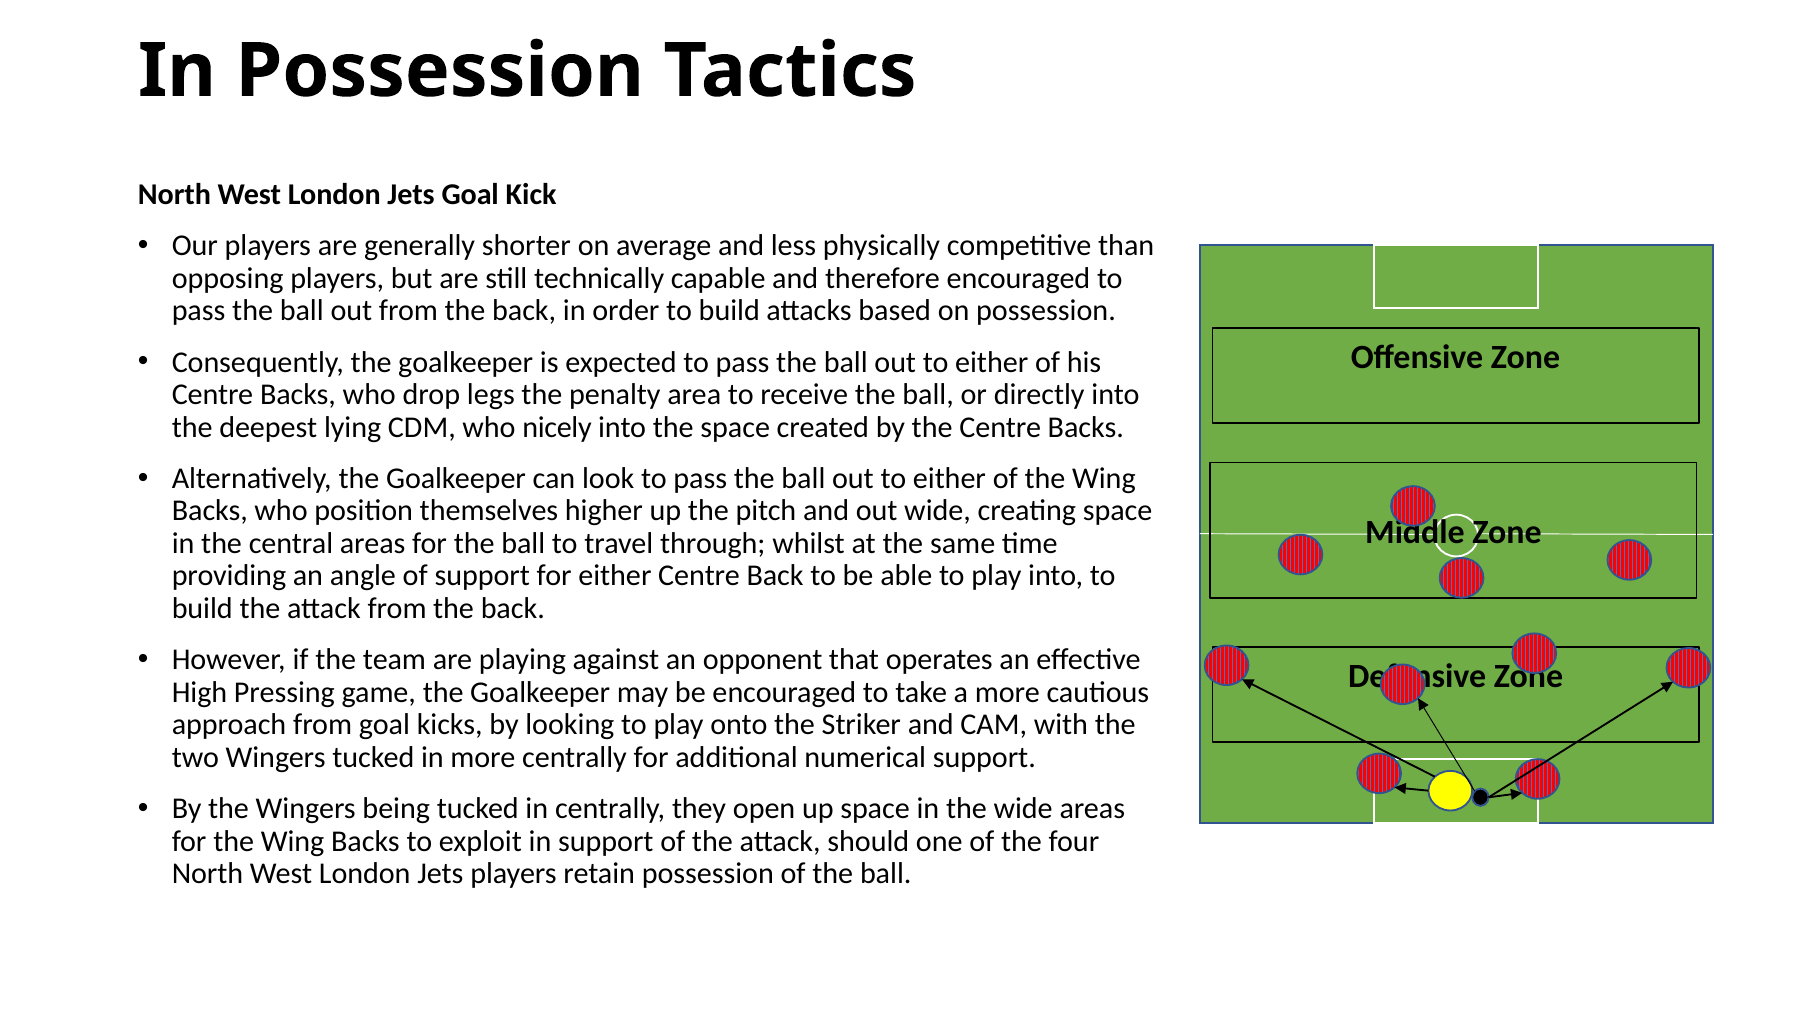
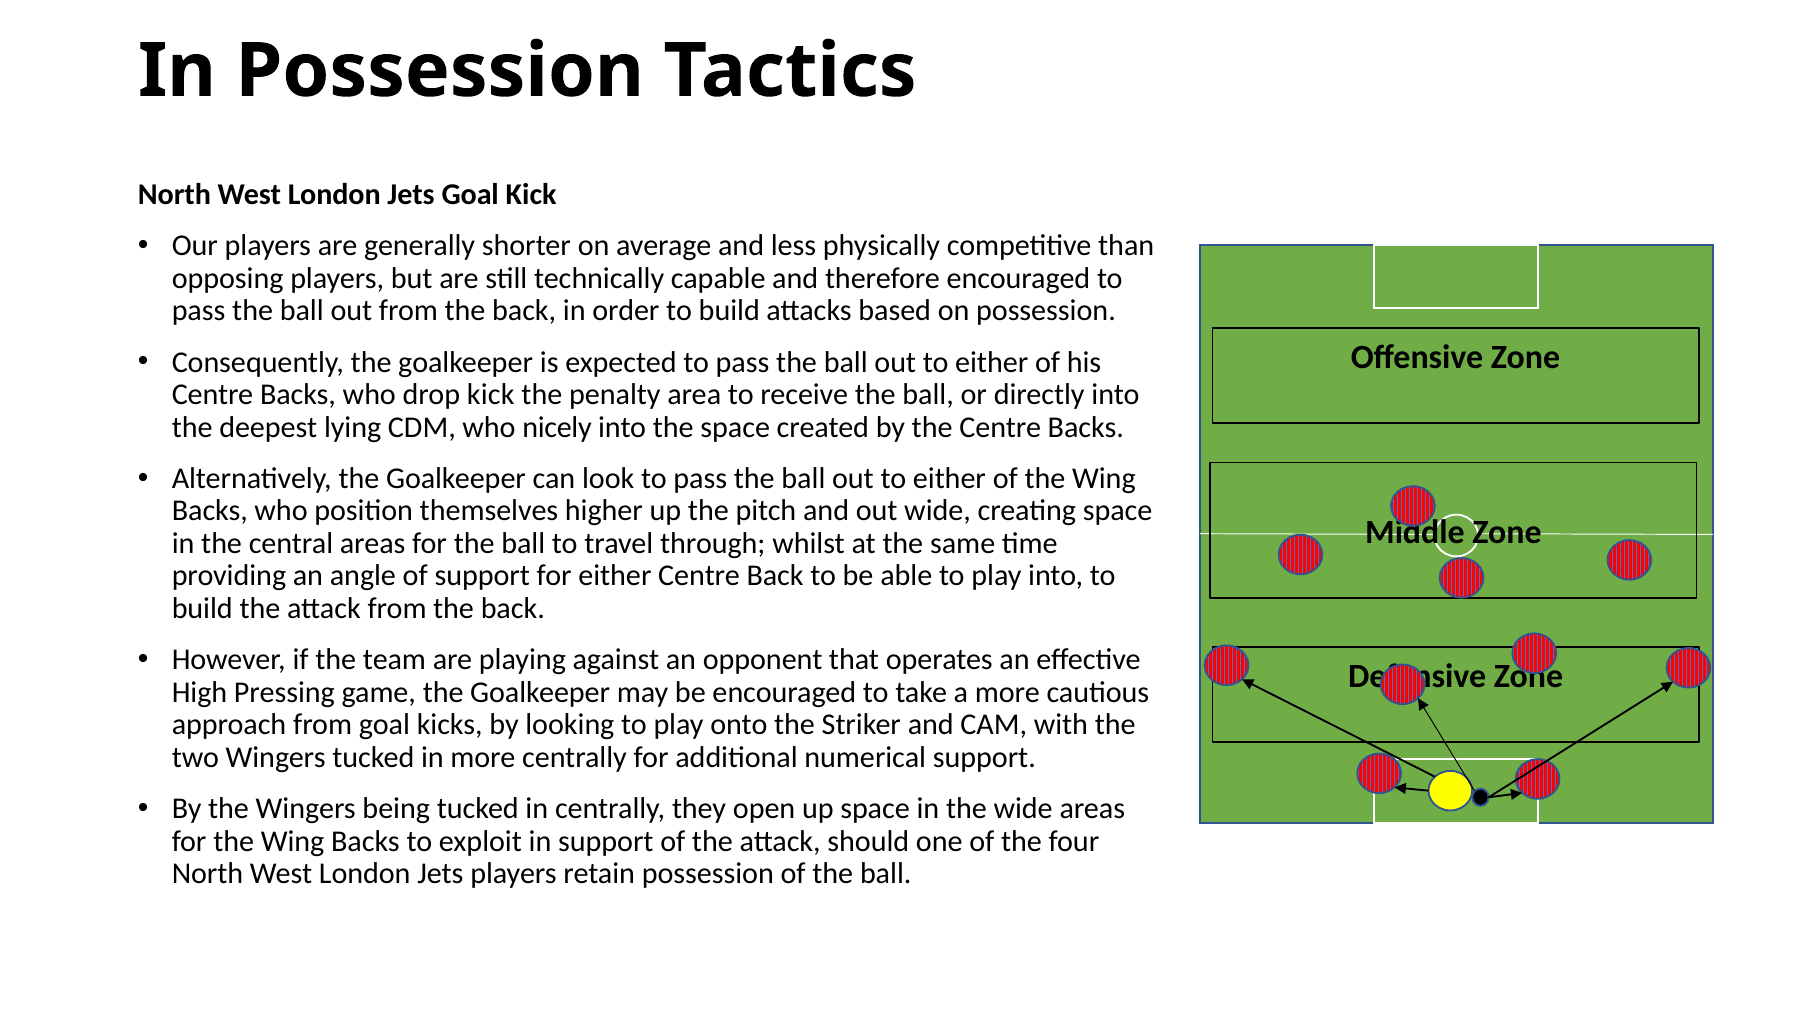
drop legs: legs -> kick (491, 394)
